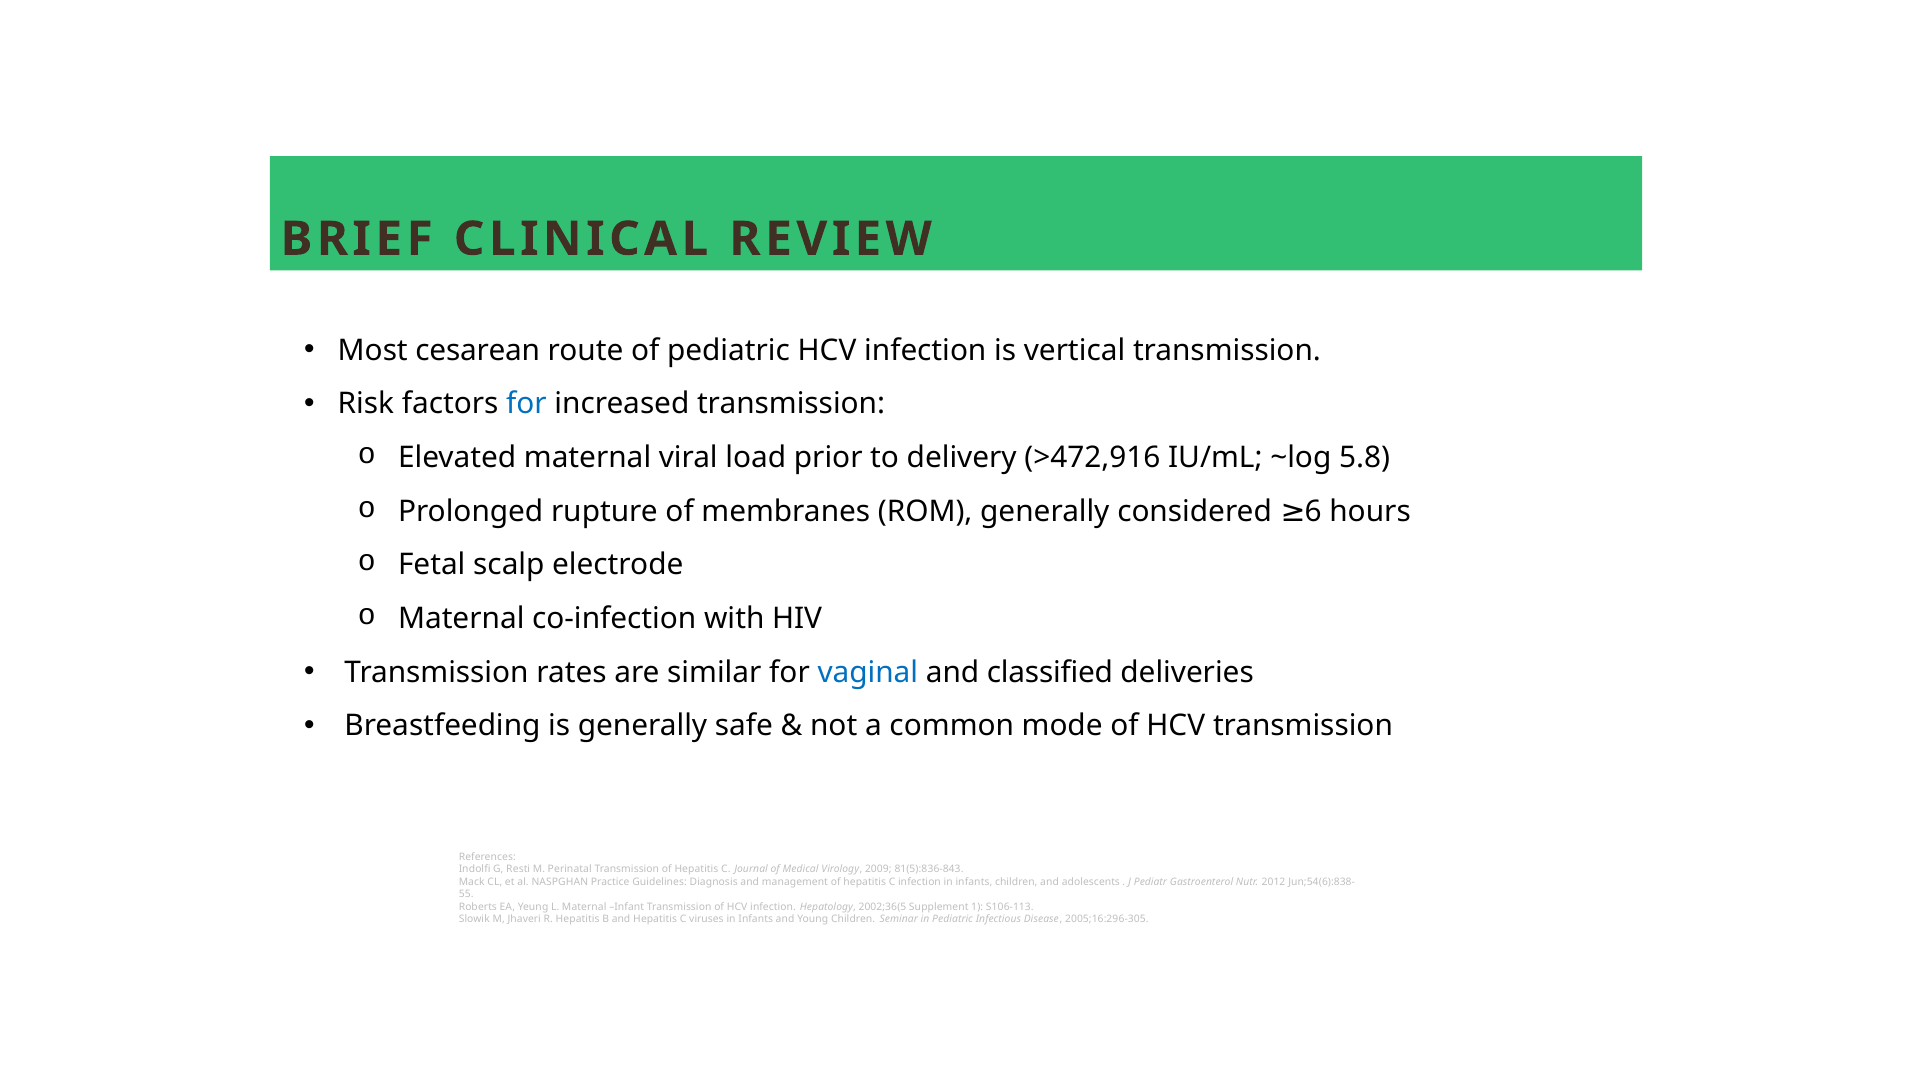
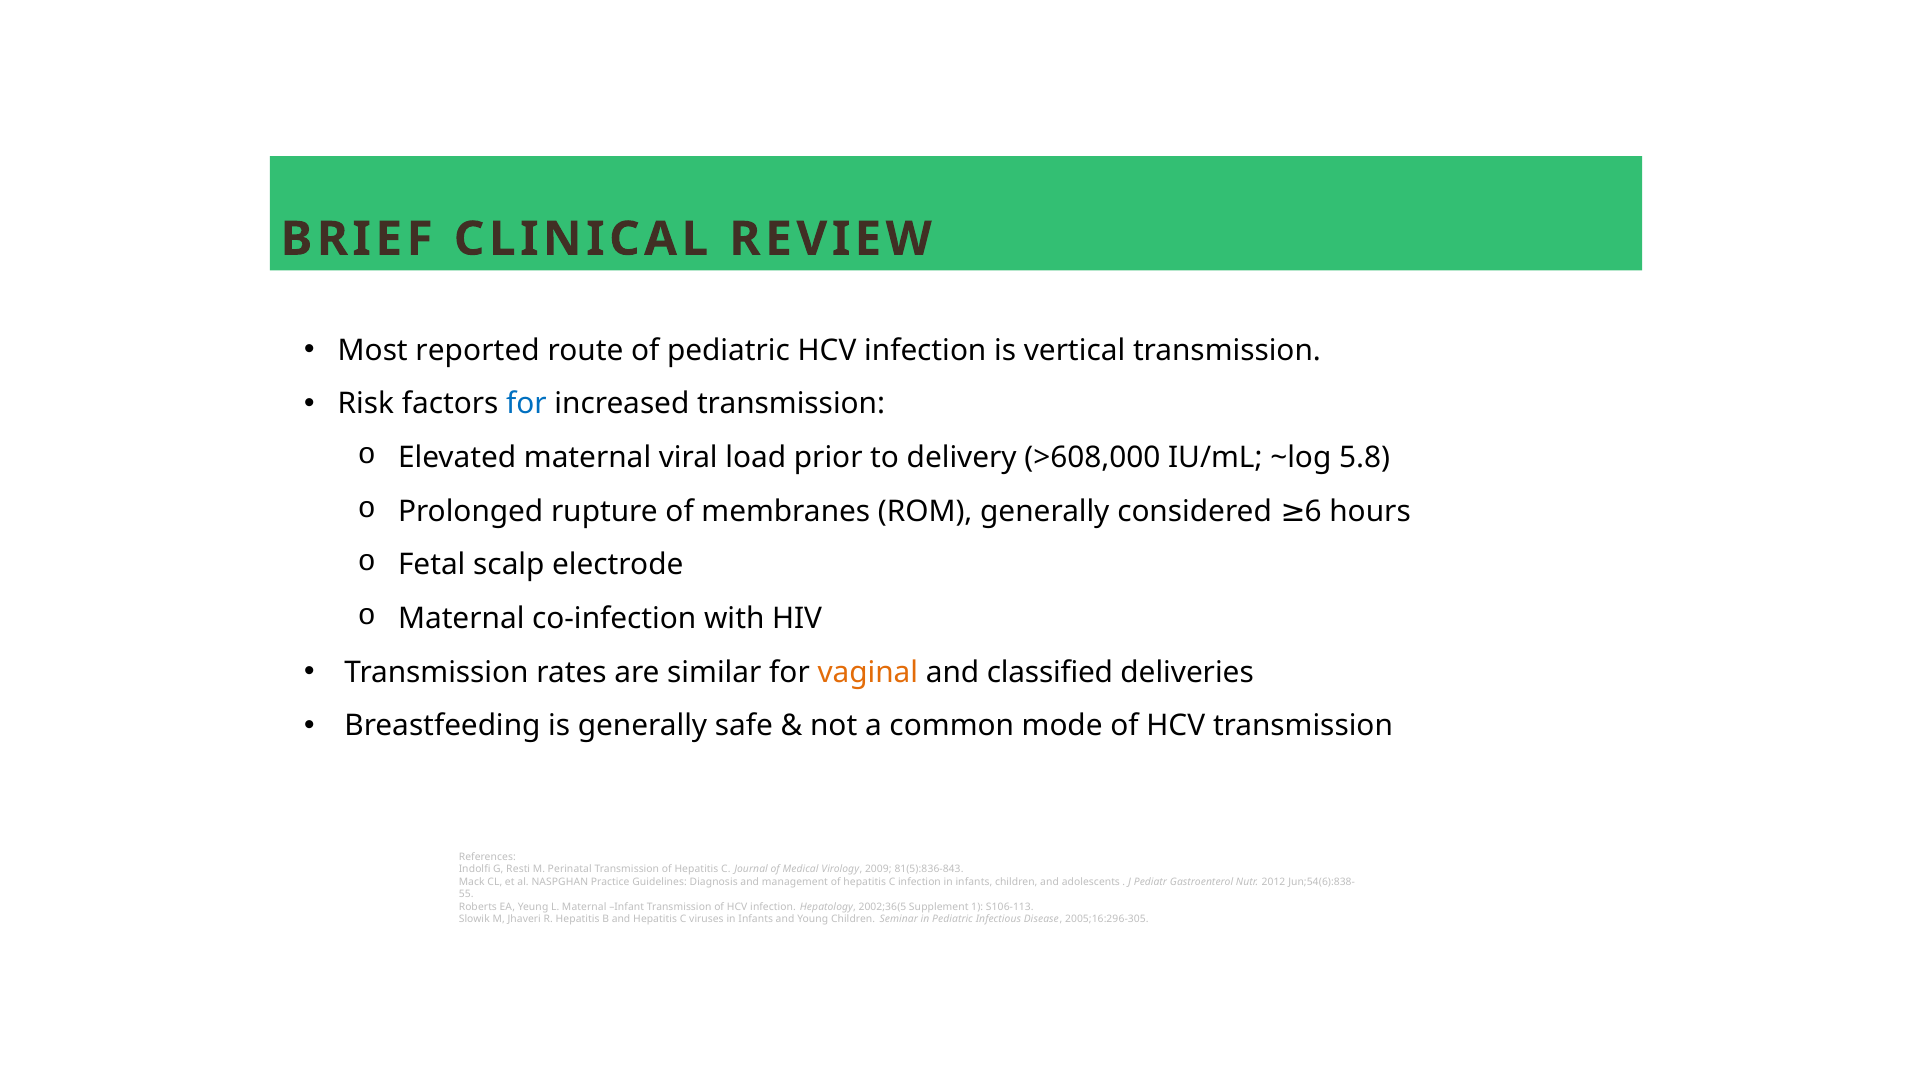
cesarean: cesarean -> reported (478, 350)
>472,916: >472,916 -> >608,000 (1092, 458)
vaginal colour: blue -> orange (868, 673)
